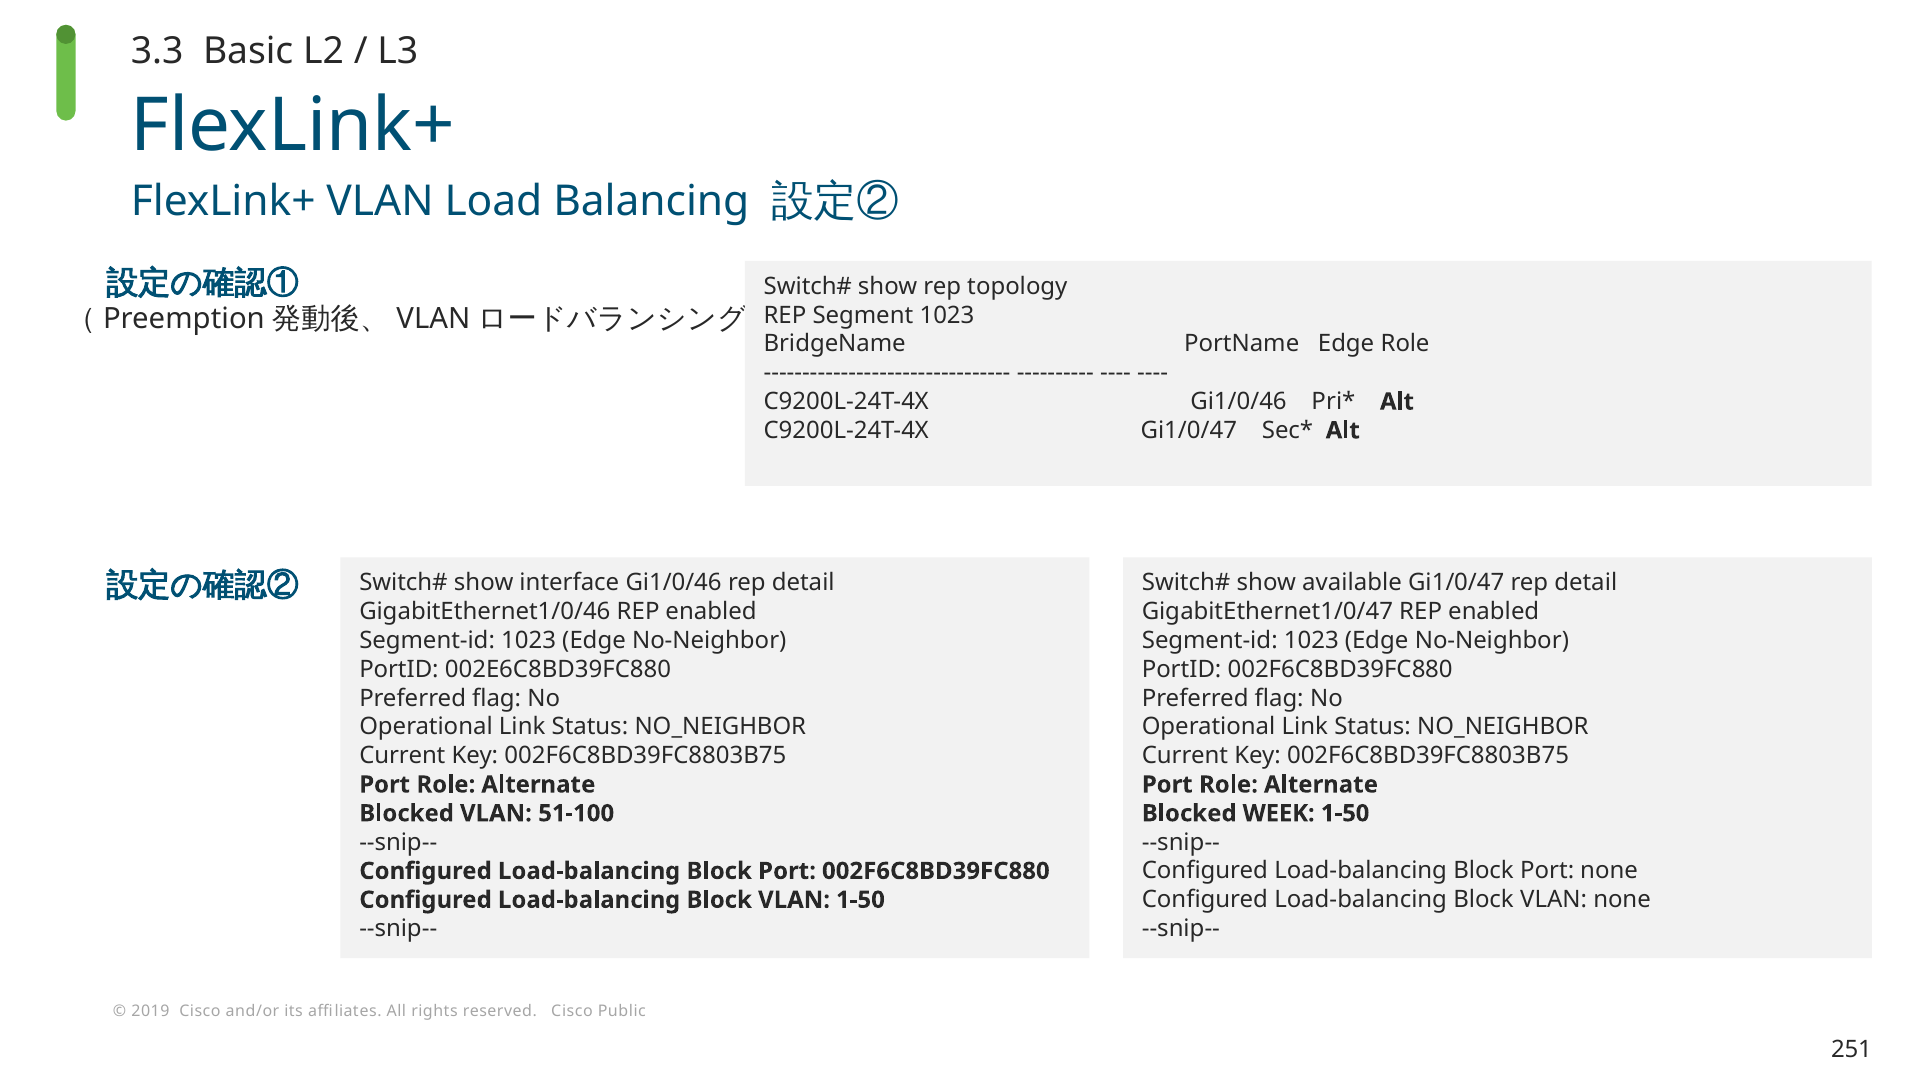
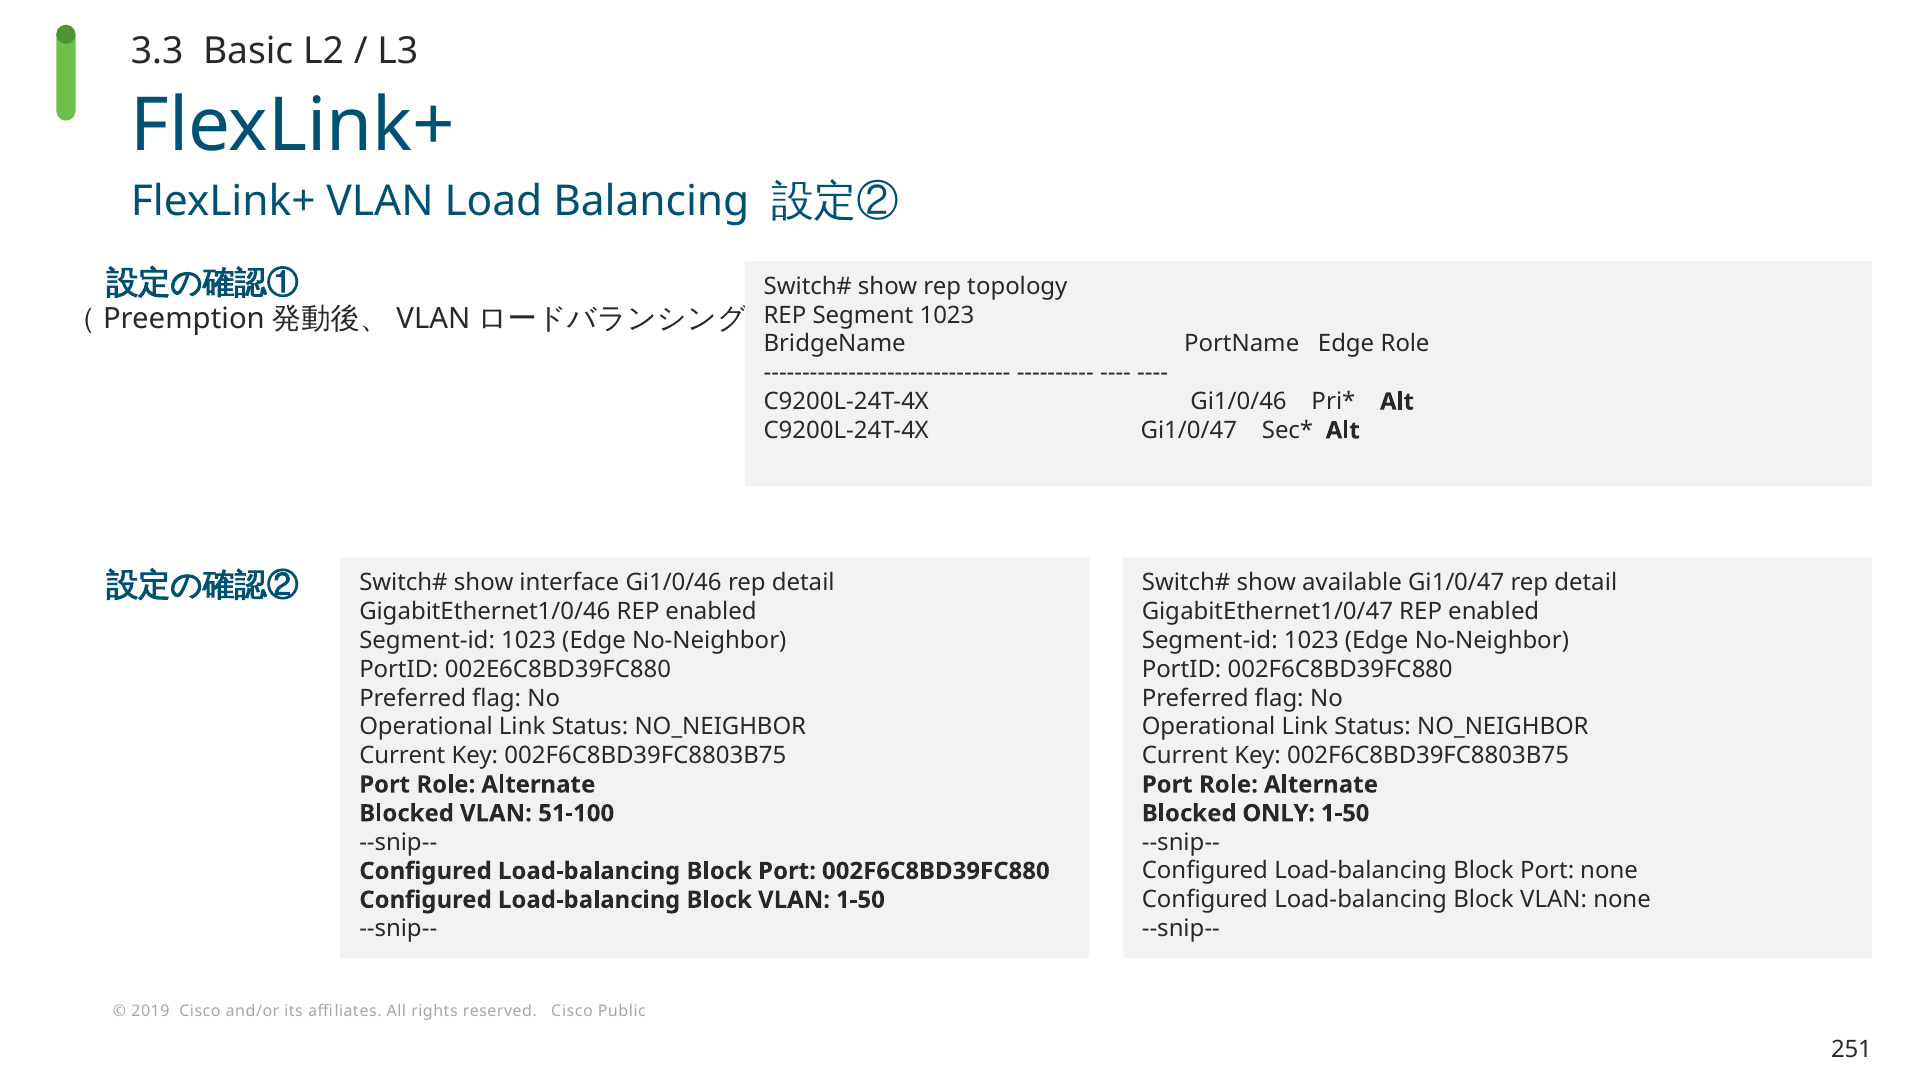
WEEK: WEEK -> ONLY (1279, 813)
